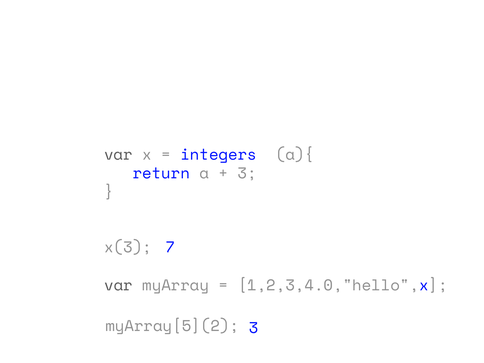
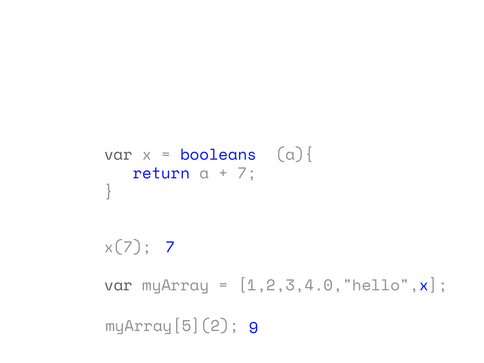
integers: integers -> booleans (219, 155)
3: 3 -> 7 (247, 173)
x(3: x(3 -> x(7 (128, 247)
myArray[5](2 3: 3 -> 9 (254, 328)
